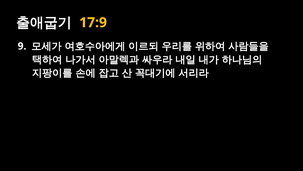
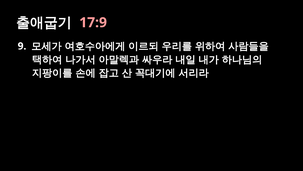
17:9 colour: yellow -> pink (93, 23)
